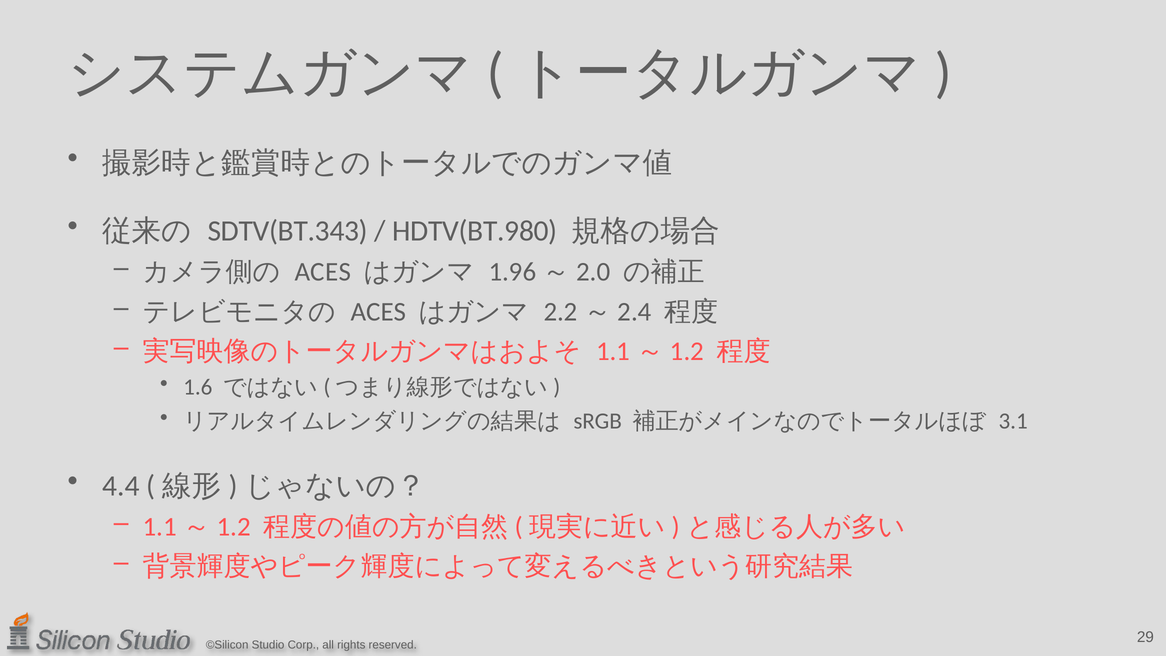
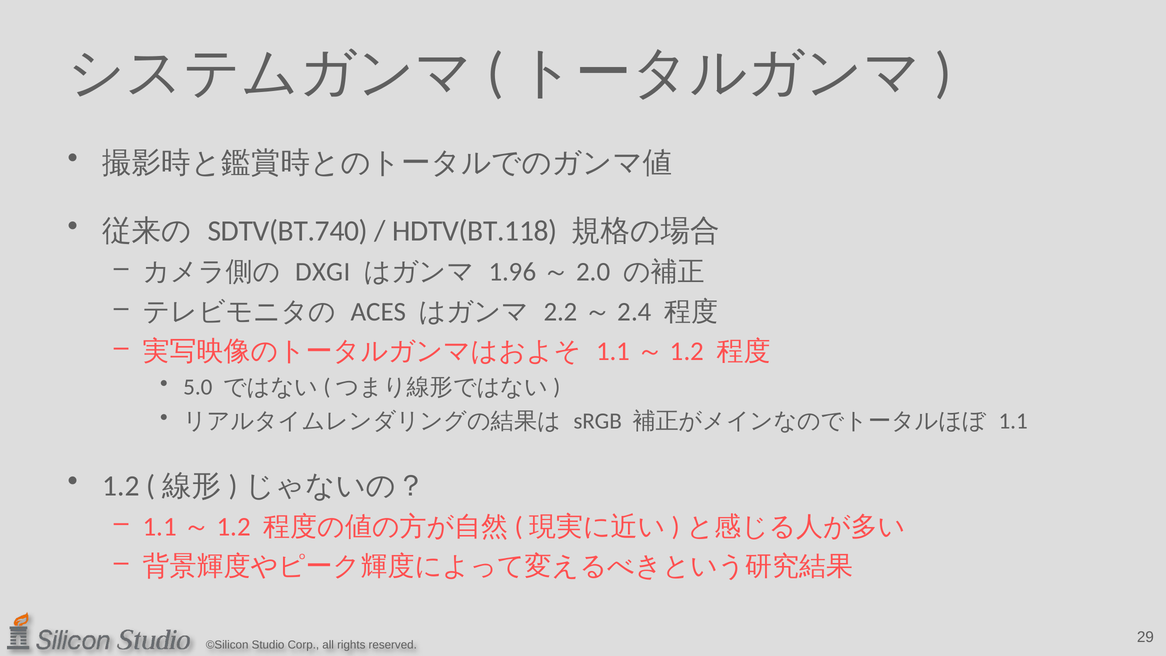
SDTV(BT.343: SDTV(BT.343 -> SDTV(BT.740 (288, 231)
HDTV(BT.980: HDTV(BT.980 -> HDTV(BT.118 (475, 231)
ACES: ACES -> DXGI (323, 272)
1.6: 1.6 -> 5.0 (198, 387)
3.1: 3.1 -> 1.1 (1013, 421)
4.4: 4.4 -> 1.2 (121, 486)
